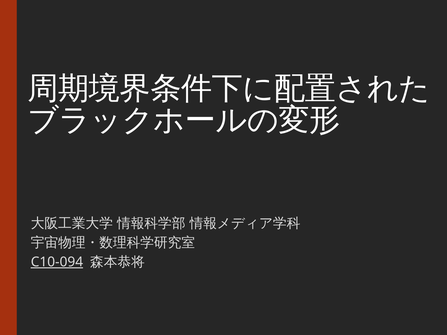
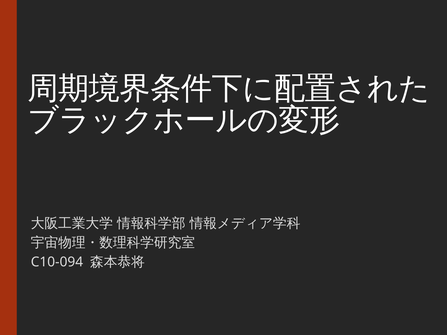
C10-094 underline: present -> none (57, 262)
